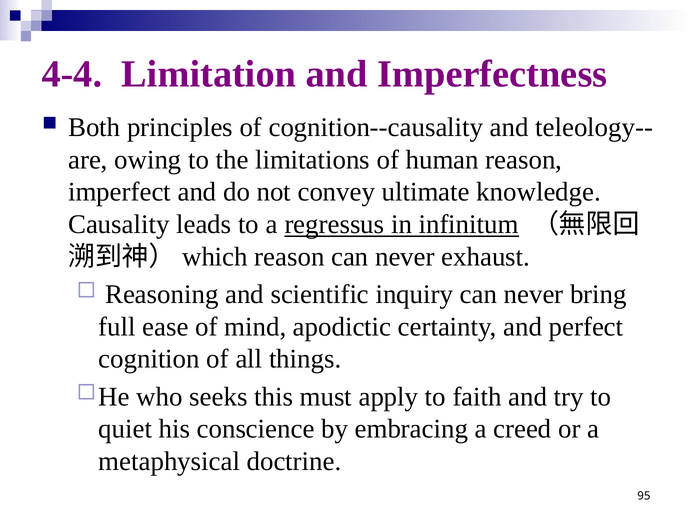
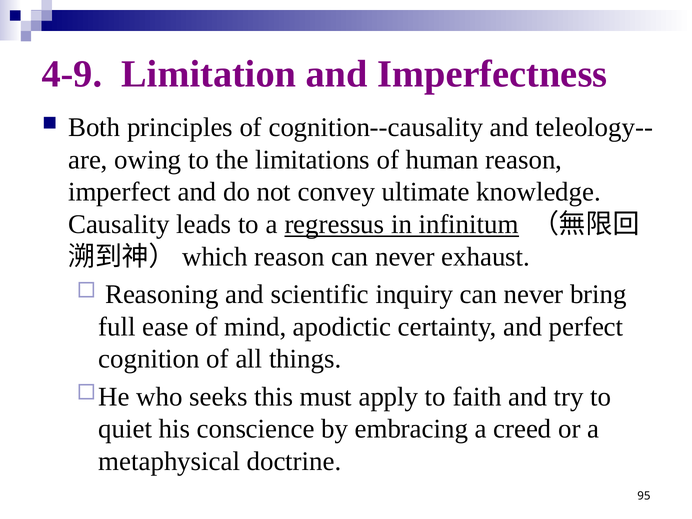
4-4: 4-4 -> 4-9 (72, 74)
